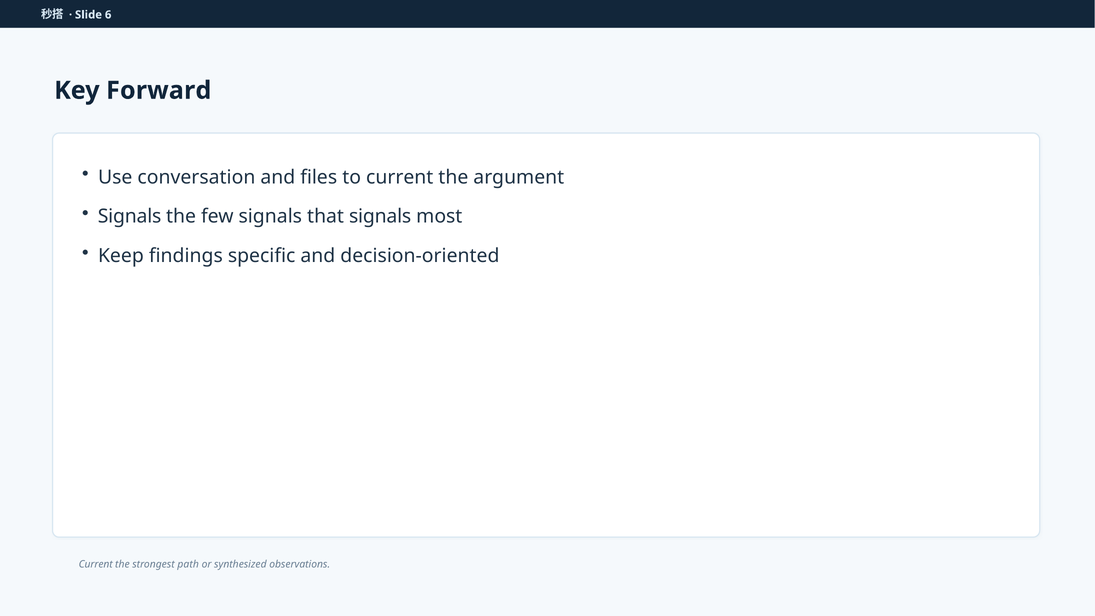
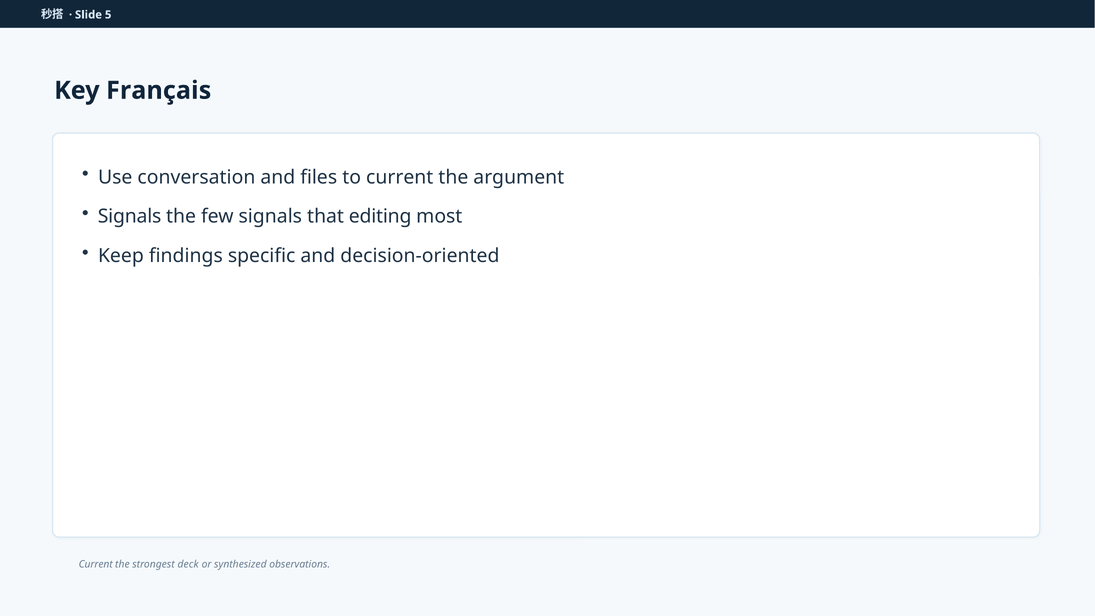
6: 6 -> 5 (108, 15)
Forward: Forward -> Français (159, 90)
that signals: signals -> editing (380, 216)
path: path -> deck (188, 564)
